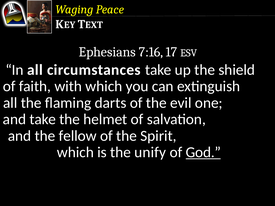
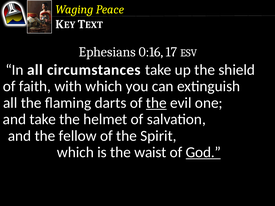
7:16: 7:16 -> 0:16 (151, 52)
the underline: none -> present (156, 103)
unify: unify -> waist (150, 152)
